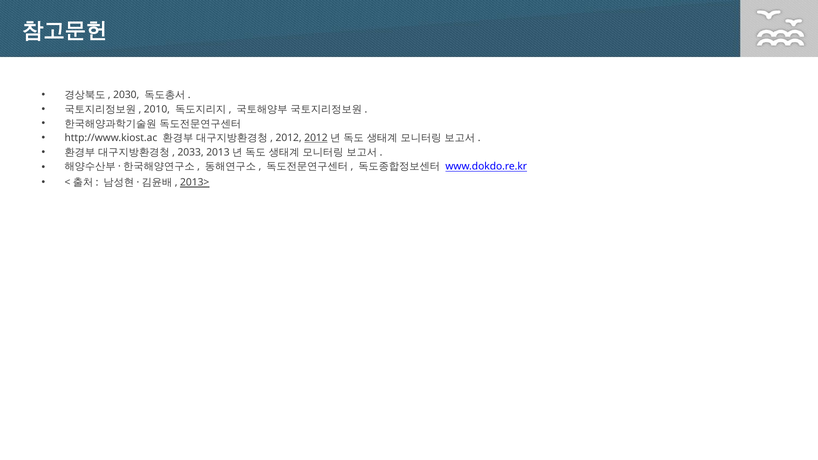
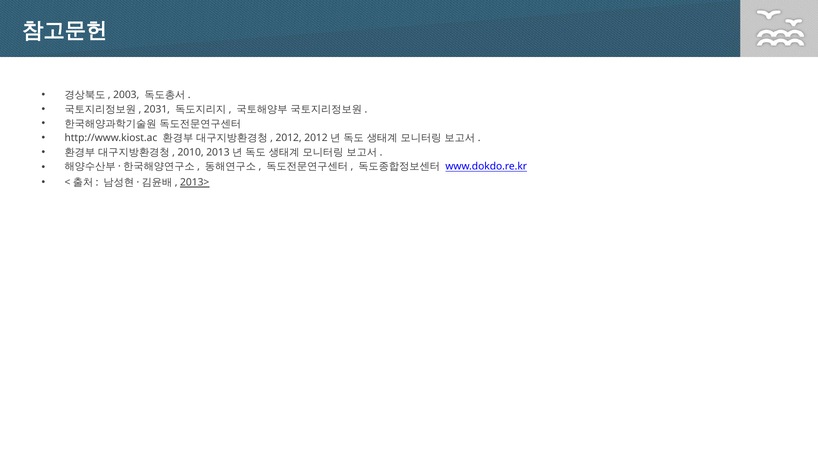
2030: 2030 -> 2003 (126, 95)
2010: 2010 -> 2031 (157, 109)
2012 underline: present -> none (316, 138)
2033: 2033 -> 2010 (191, 152)
